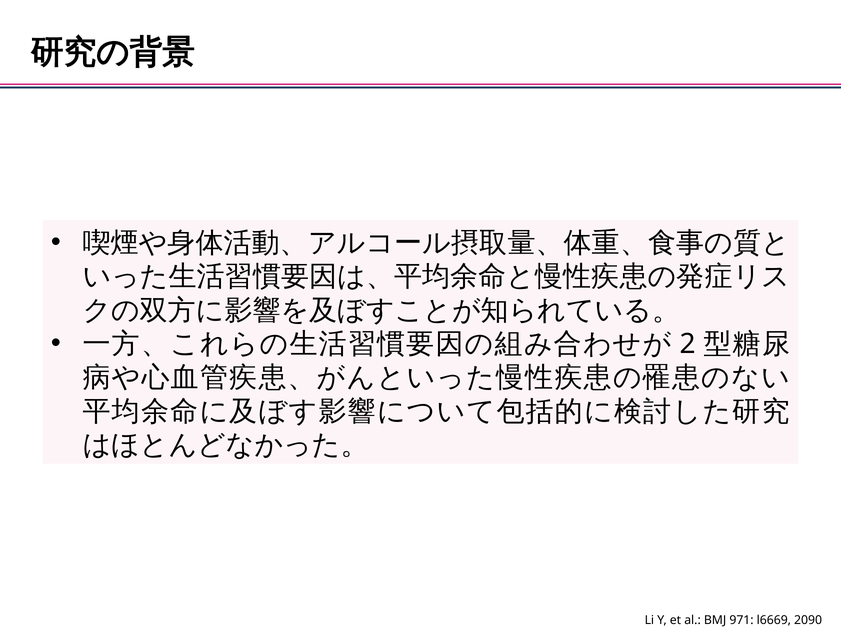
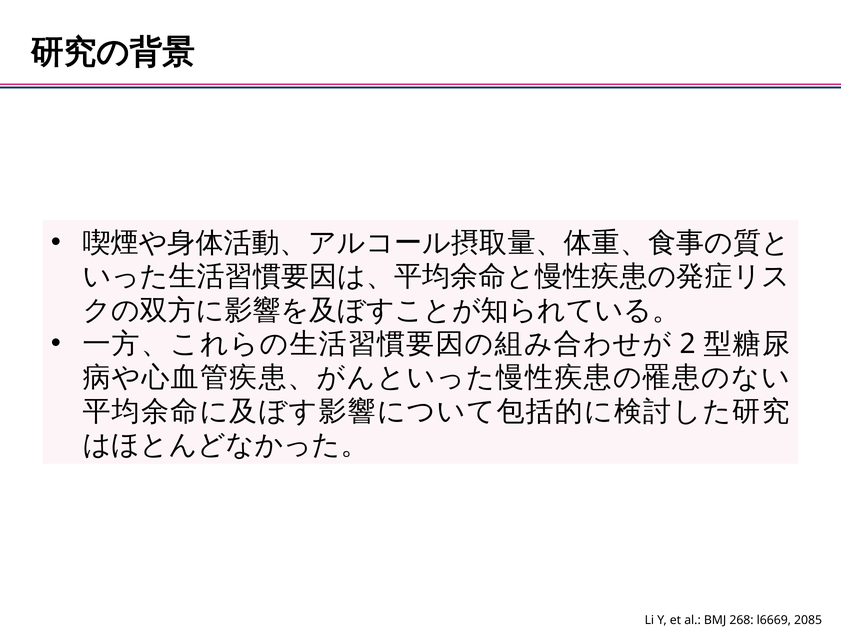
971: 971 -> 268 (742, 620)
2090: 2090 -> 2085 (808, 620)
